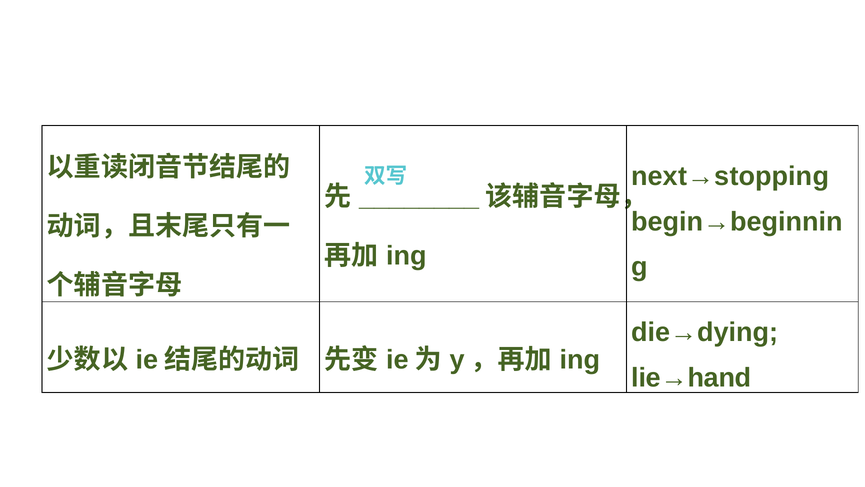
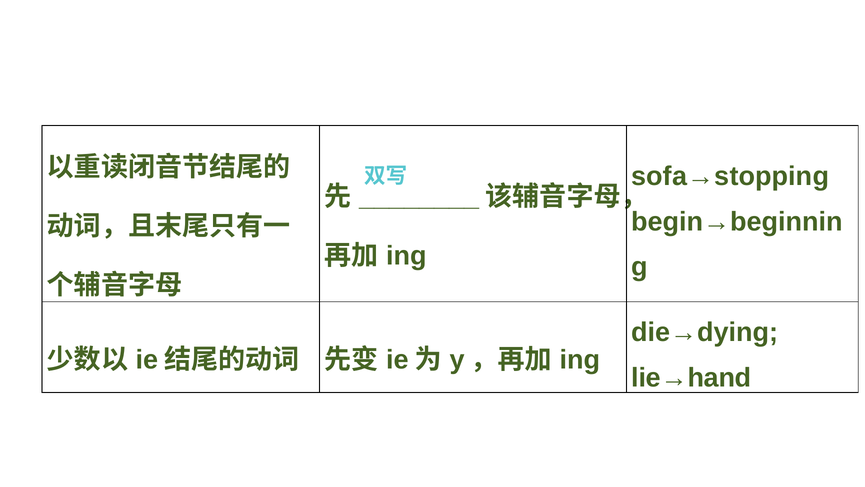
next→stopping: next→stopping -> sofa→stopping (730, 176)
